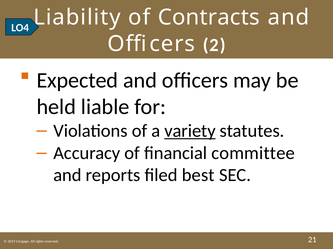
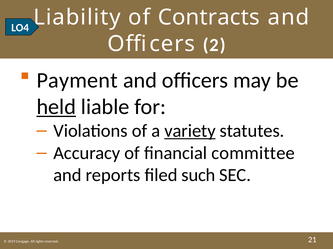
Expected: Expected -> Payment (77, 80)
held underline: none -> present (56, 107)
best: best -> such (198, 176)
